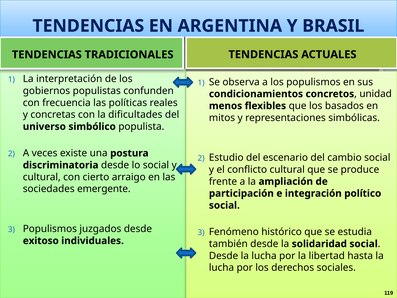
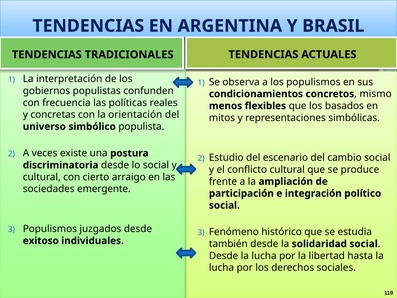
unidad: unidad -> mismo (376, 94)
dificultades: dificultades -> orientación (135, 115)
